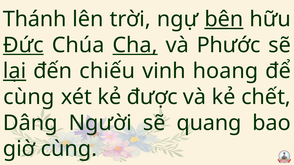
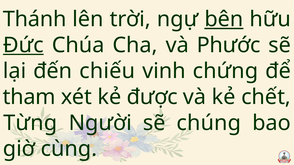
Cha underline: present -> none (135, 45)
lại underline: present -> none (15, 71)
hoang: hoang -> chứng (225, 71)
cùng: cùng -> tham (29, 97)
Dâng: Dâng -> Từng (30, 123)
quang: quang -> chúng (209, 123)
